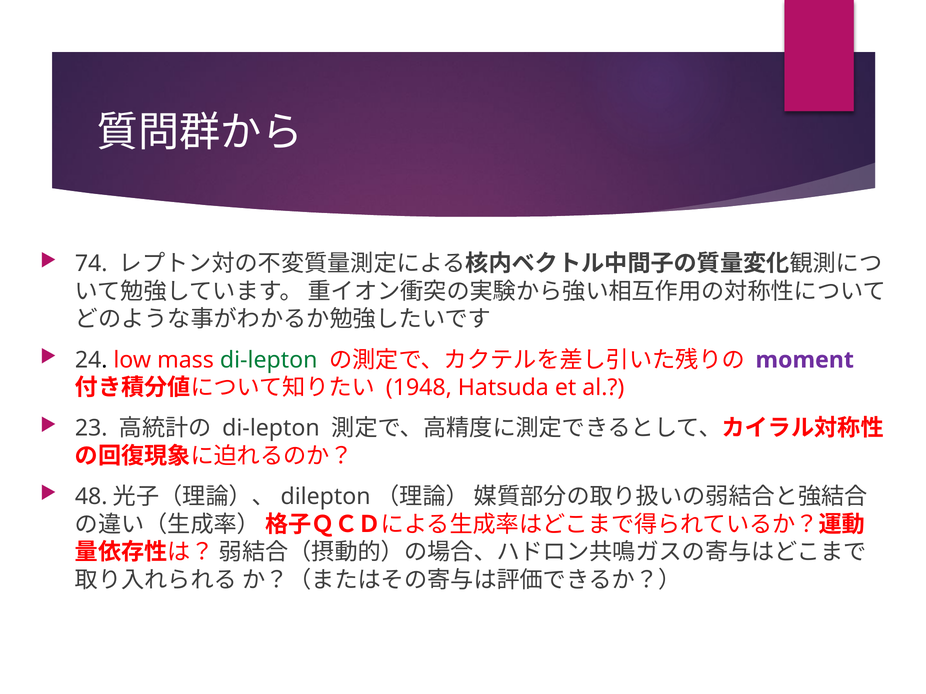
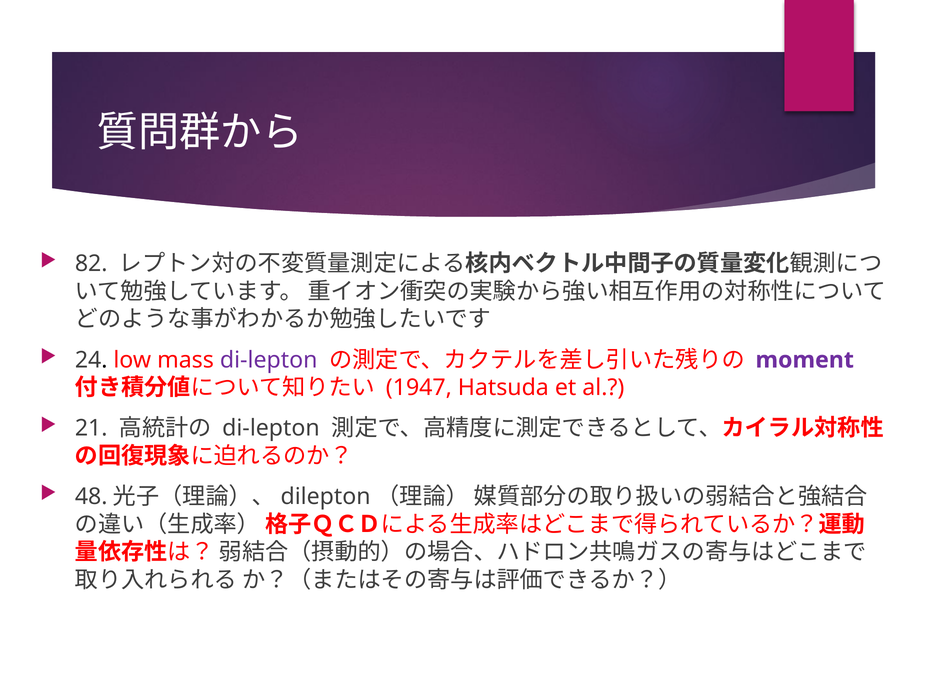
74: 74 -> 82 (91, 264)
di-lepton colour: green -> purple (269, 360)
1948: 1948 -> 1947 (419, 388)
23: 23 -> 21 (91, 429)
